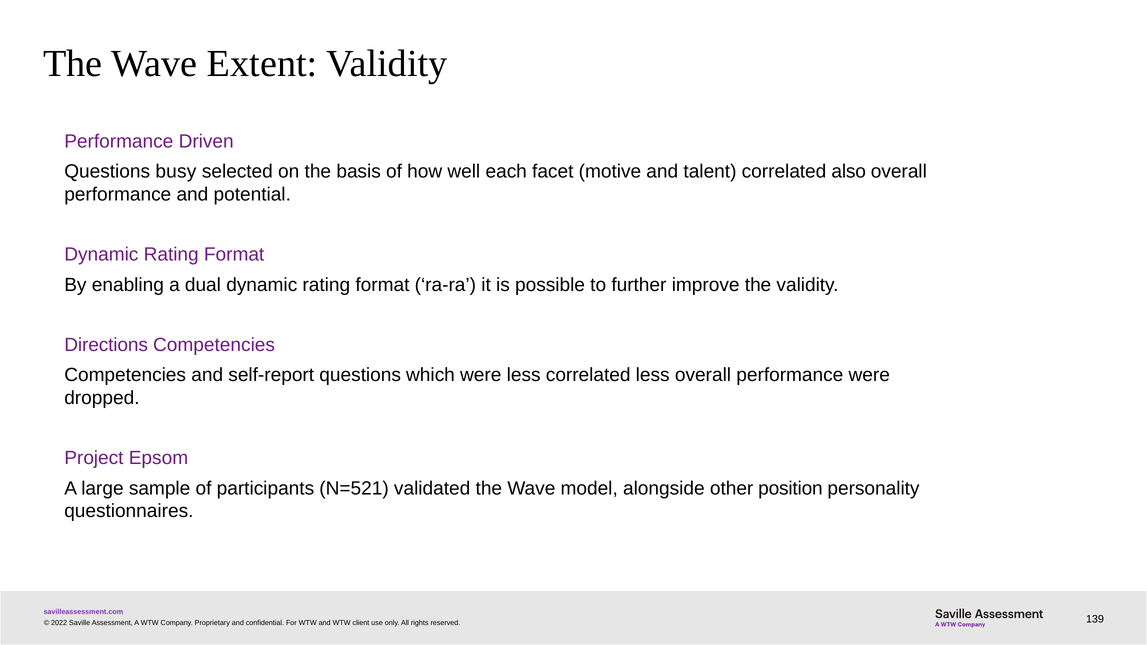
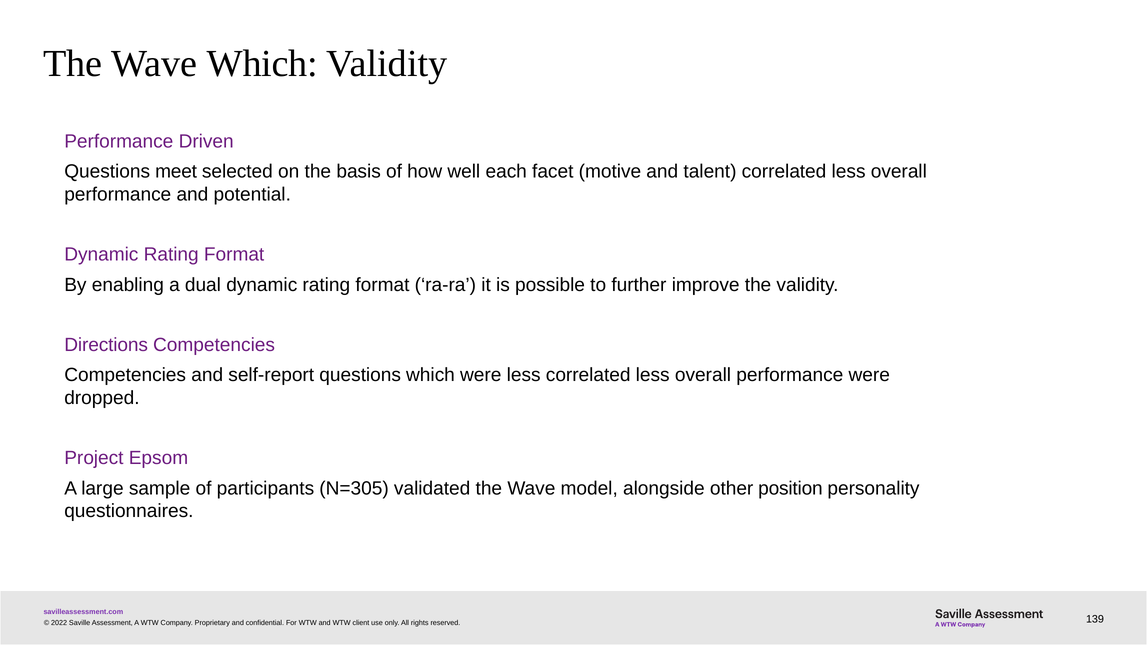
Wave Extent: Extent -> Which (262, 63)
busy: busy -> meet (176, 172)
talent correlated also: also -> less (849, 172)
N=521: N=521 -> N=305 (354, 488)
